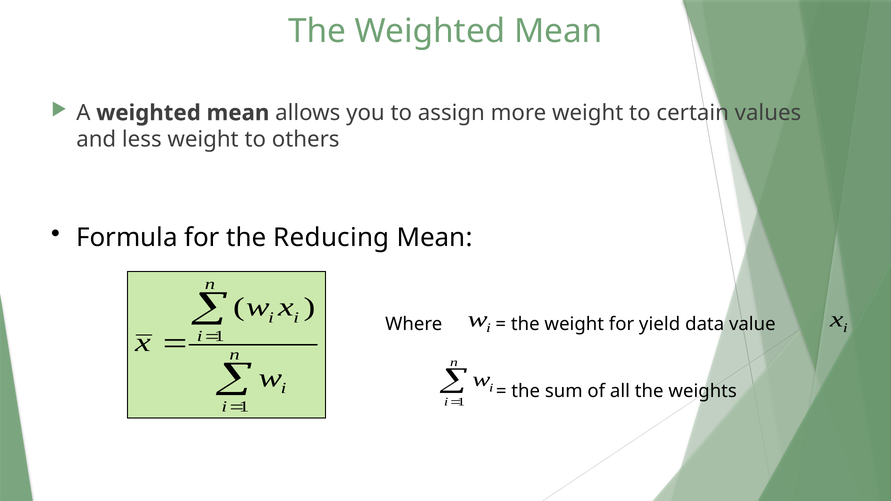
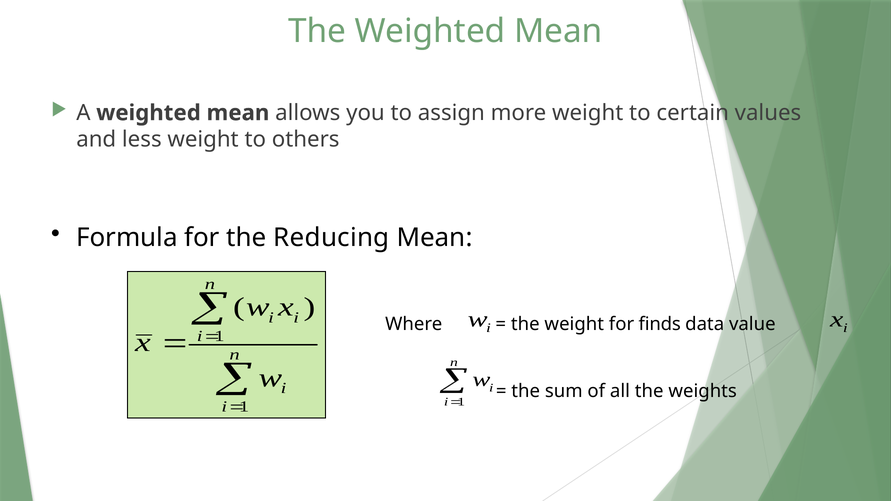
yield: yield -> finds (660, 324)
